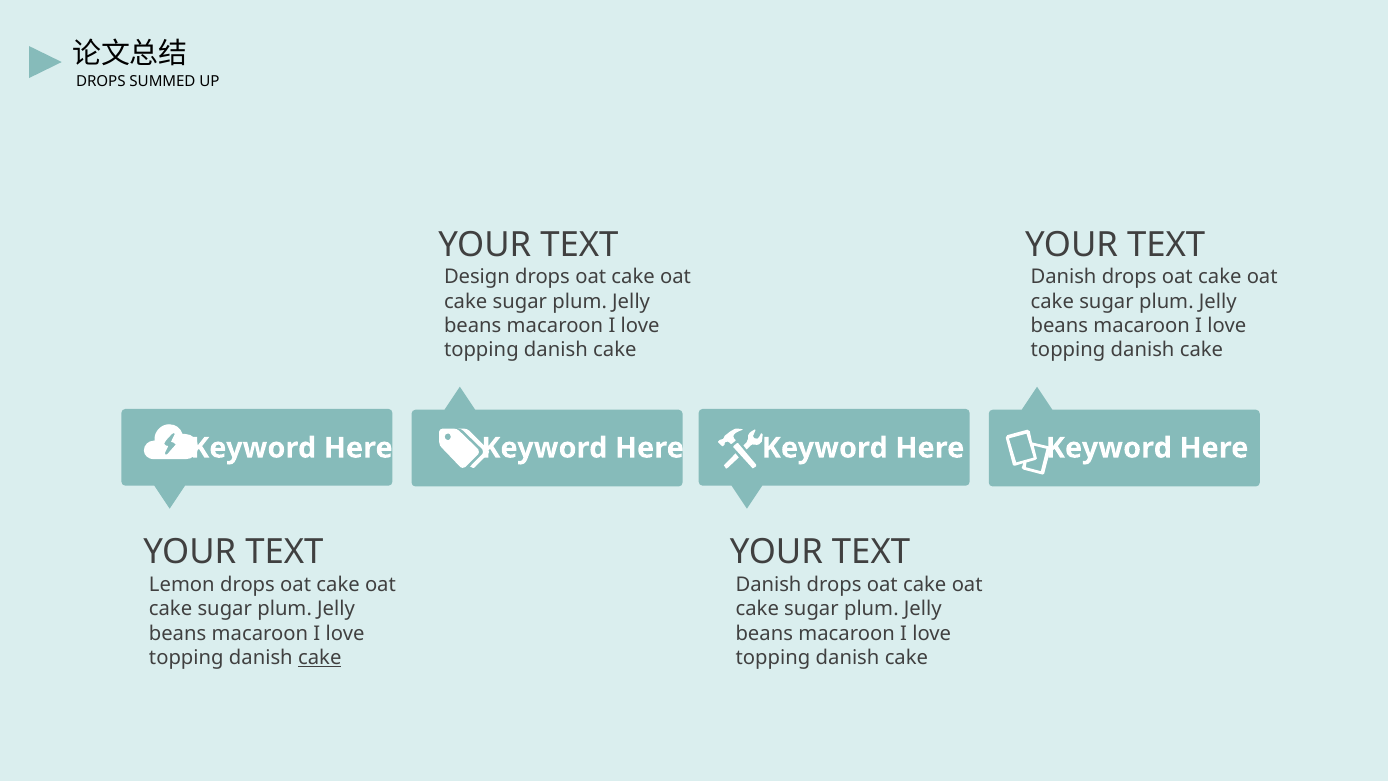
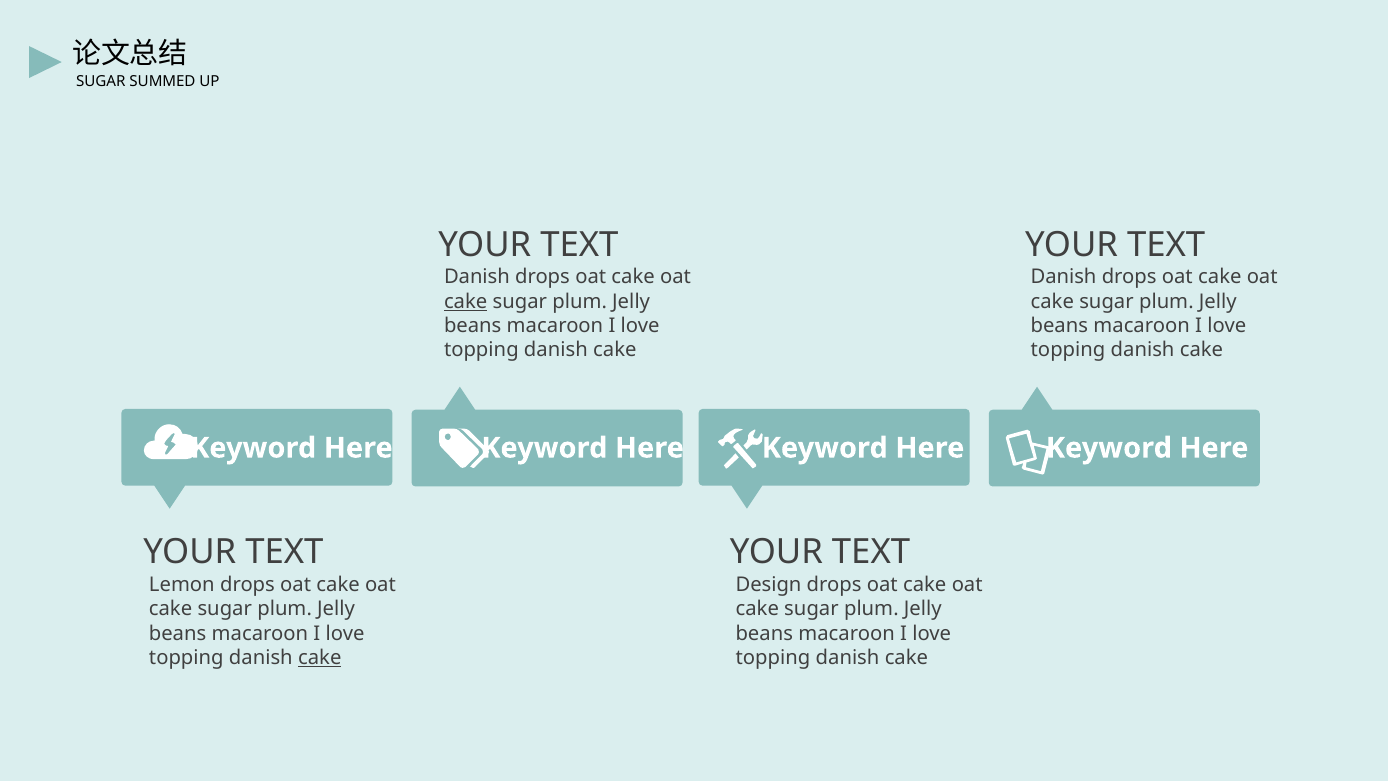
DROPS: DROPS -> SUGAR (101, 81)
Design: Design -> Danish (477, 277)
cake underline: none -> present (466, 301)
Danish: Danish -> Design (769, 585)
